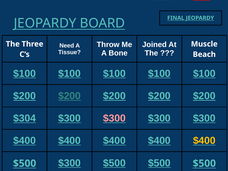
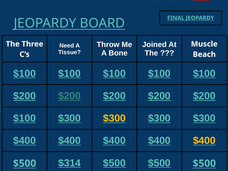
$304: $304 -> $100 (25, 118)
$300 colour: pink -> yellow (114, 118)
$300: $300 -> $314 (70, 163)
